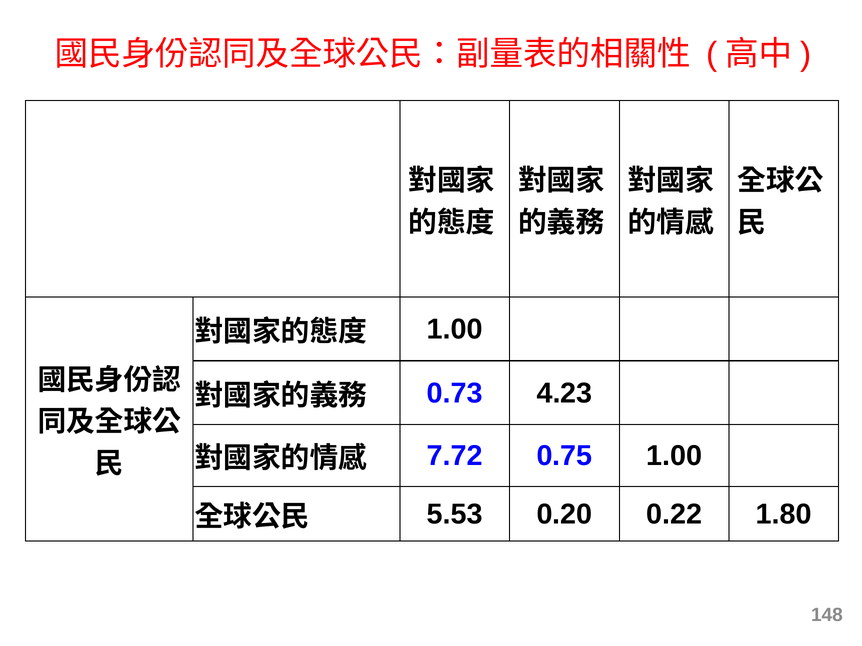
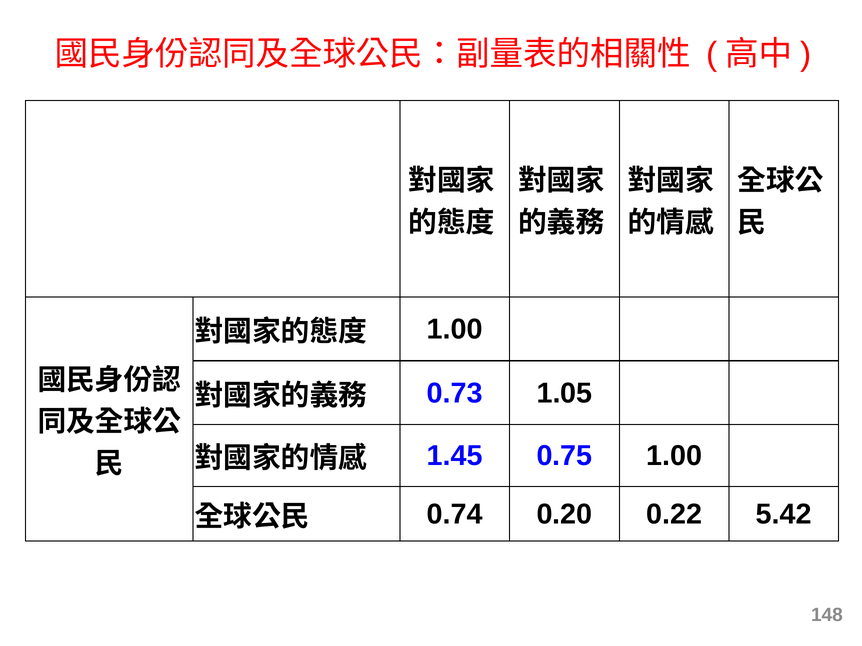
4.23: 4.23 -> 1.05 (564, 393)
7.72: 7.72 -> 1.45 (455, 456)
5.53: 5.53 -> 0.74 (455, 514)
1.80: 1.80 -> 5.42 (784, 514)
